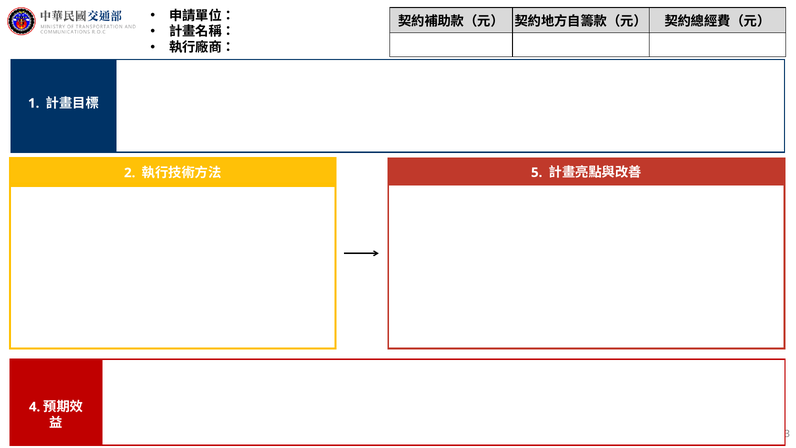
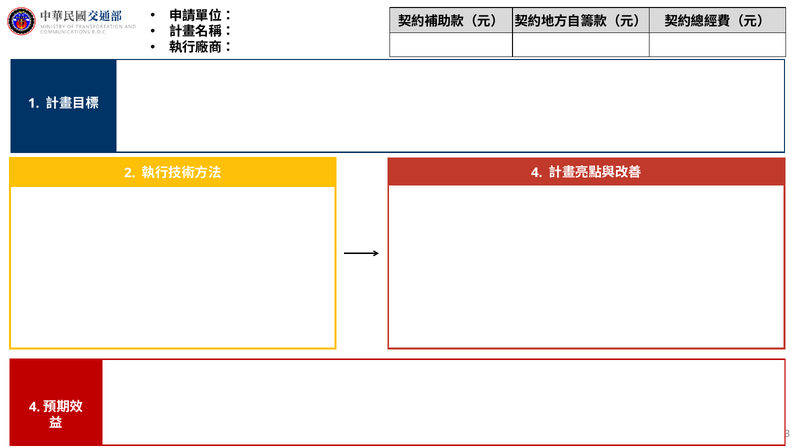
5: 5 -> 4 (537, 172)
